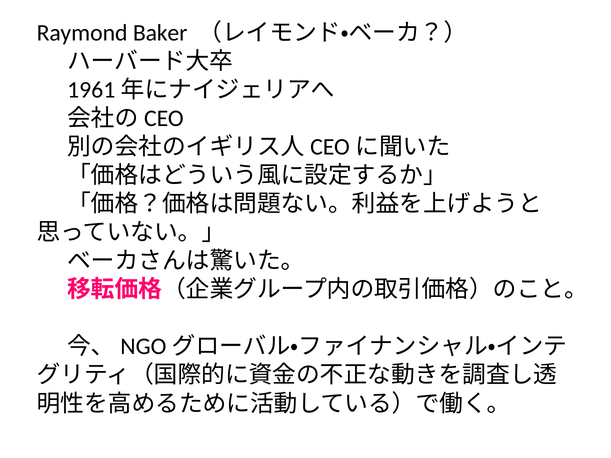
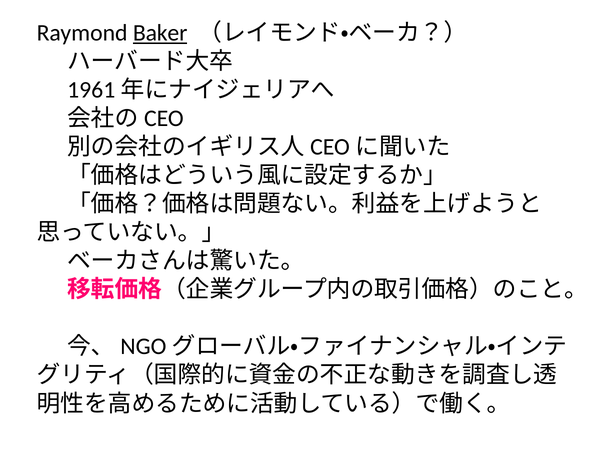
Baker underline: none -> present (160, 33)
